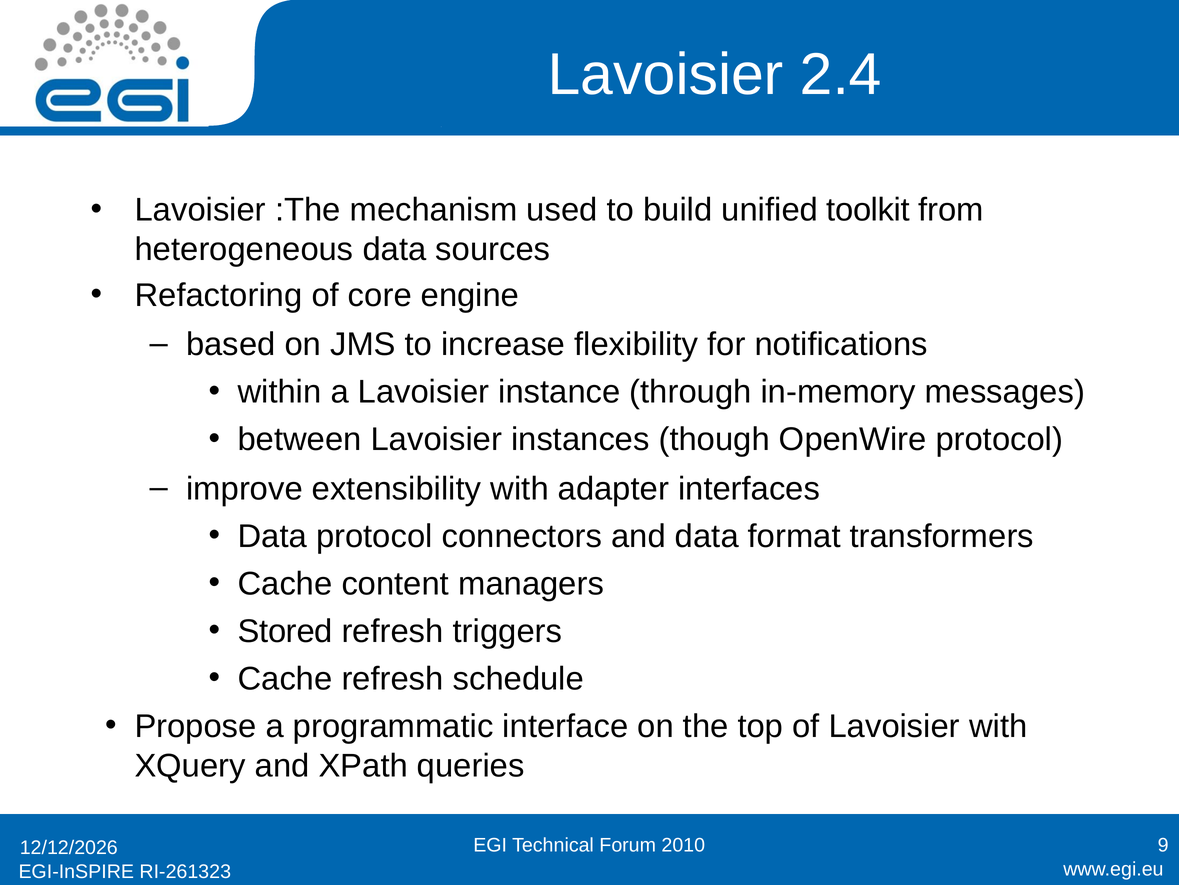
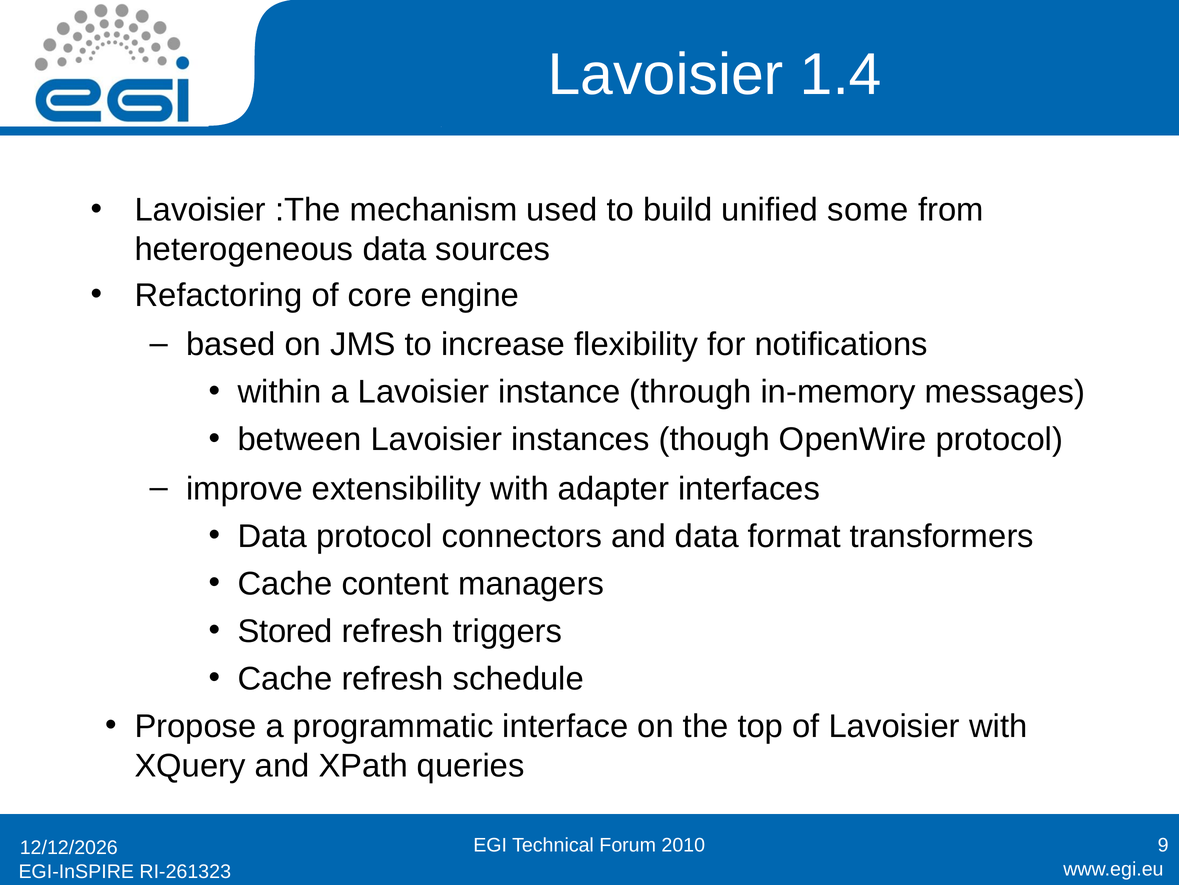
2.4: 2.4 -> 1.4 (841, 75)
toolkit: toolkit -> some (868, 210)
